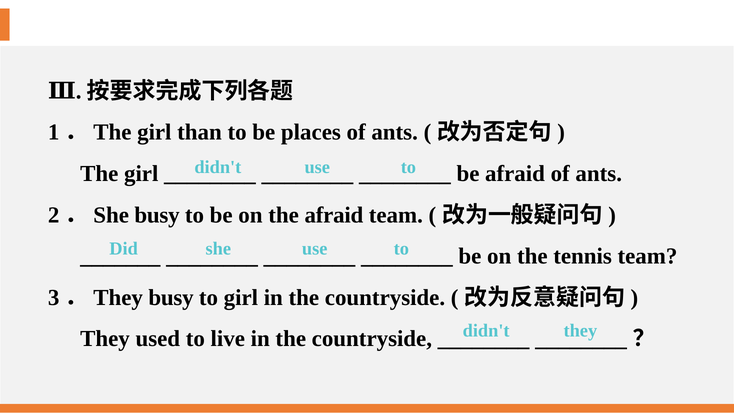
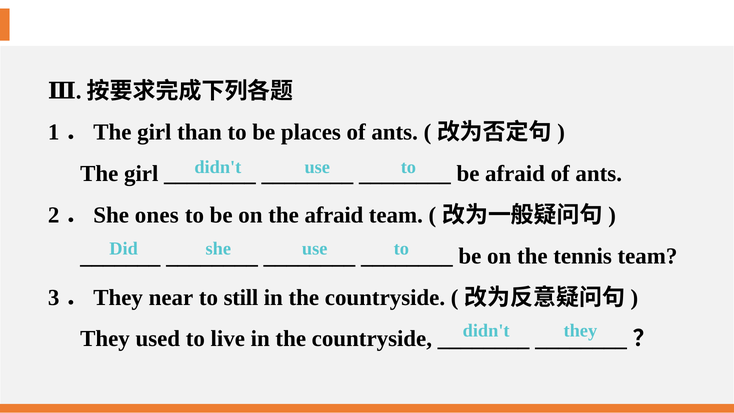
She busy: busy -> ones (157, 215)
They busy: busy -> near (171, 298)
to girl: girl -> still (241, 298)
